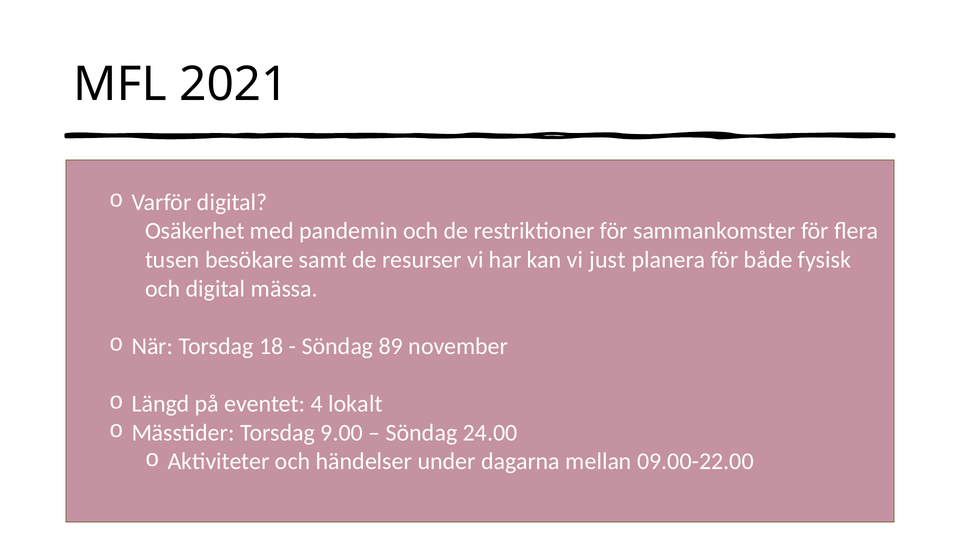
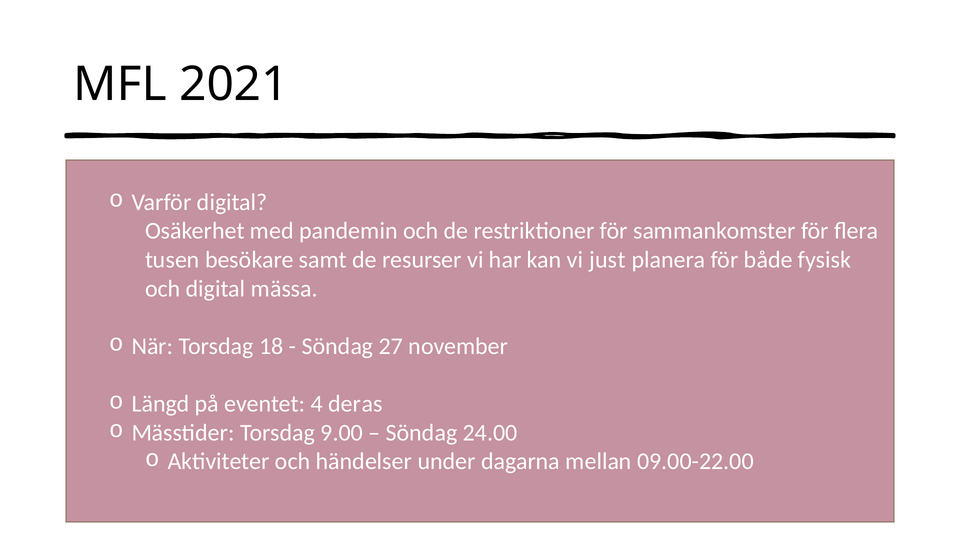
89: 89 -> 27 (391, 346)
lokalt: lokalt -> deras (355, 404)
